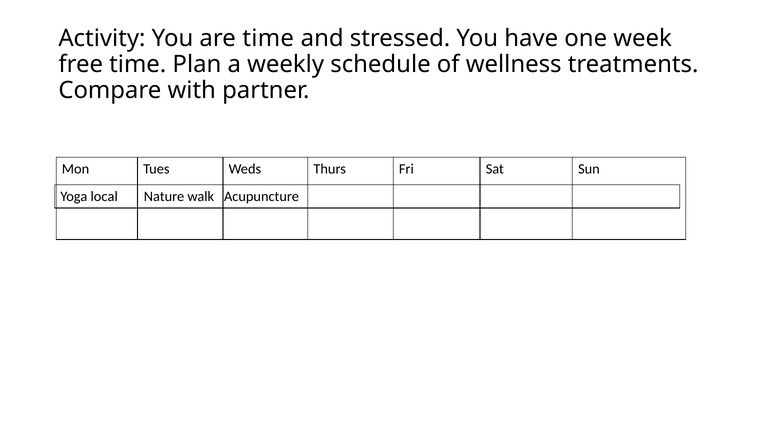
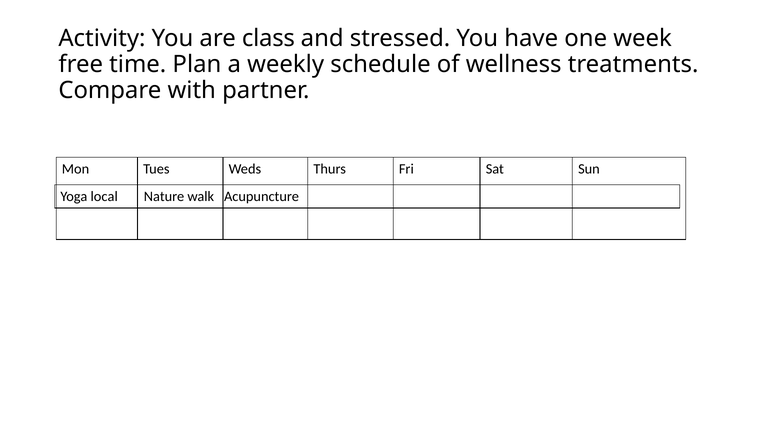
are time: time -> class (268, 39)
